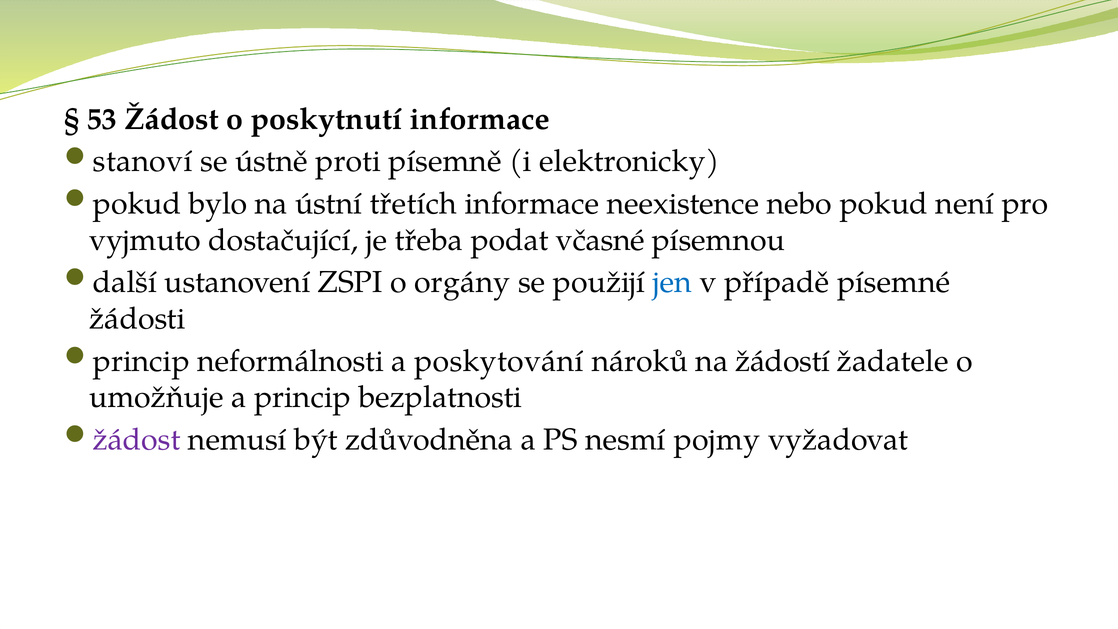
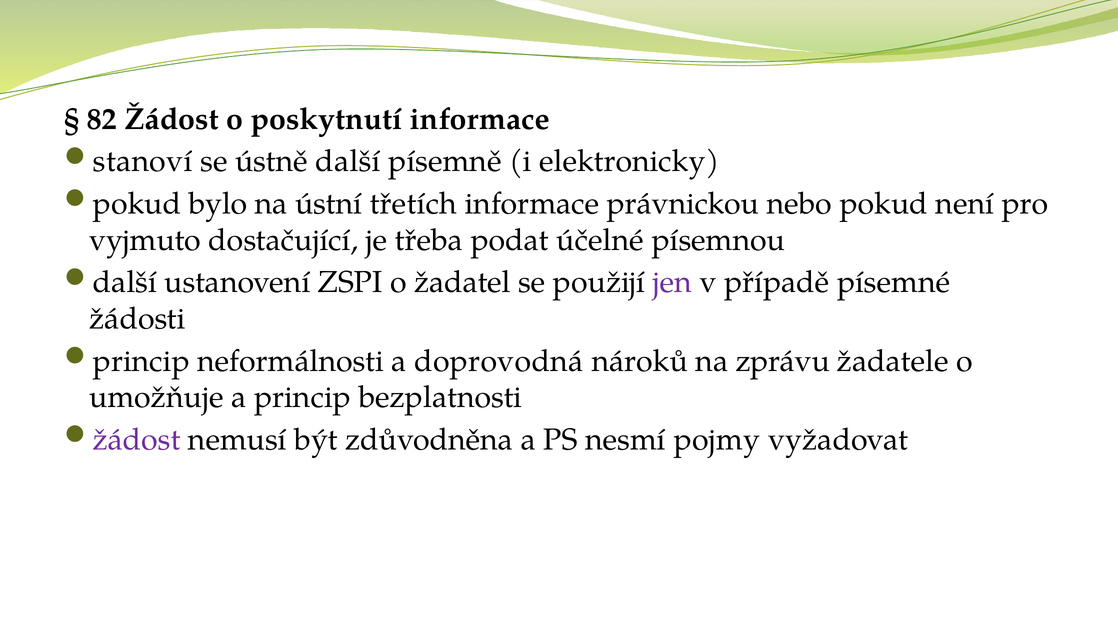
53: 53 -> 82 (102, 119)
ústně proti: proti -> další (348, 161)
neexistence: neexistence -> právnickou (683, 204)
včasné: včasné -> účelné (600, 240)
orgány: orgány -> žadatel (462, 282)
jen colour: blue -> purple (672, 282)
poskytování: poskytování -> doprovodná (499, 361)
žádostí: žádostí -> zprávu (783, 361)
